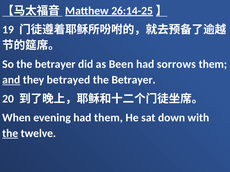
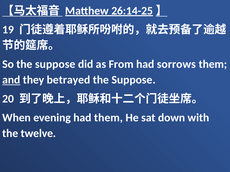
So the betrayer: betrayer -> suppose (55, 64)
Been: Been -> From (121, 64)
Betrayer: Betrayer -> Suppose (134, 80)
the underline: present -> none (10, 134)
